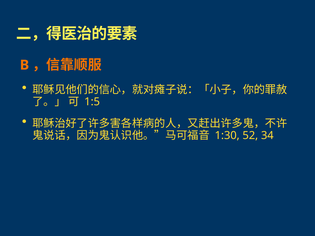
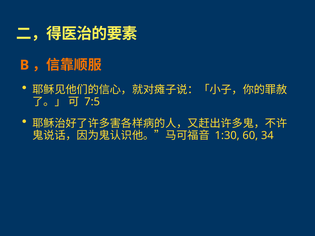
1:5: 1:5 -> 7:5 (92, 102)
52: 52 -> 60 (250, 136)
